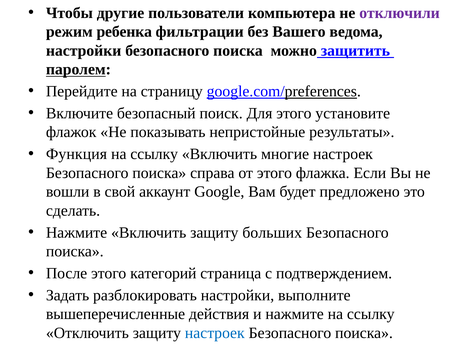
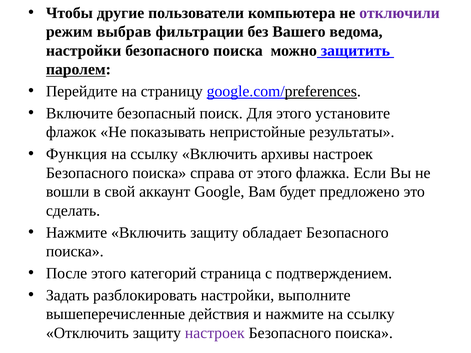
ребенка: ребенка -> выбрав (124, 32)
многие: многие -> архивы (285, 154)
больших: больших -> обладает (272, 233)
настроек colour: blue -> purple (215, 333)
